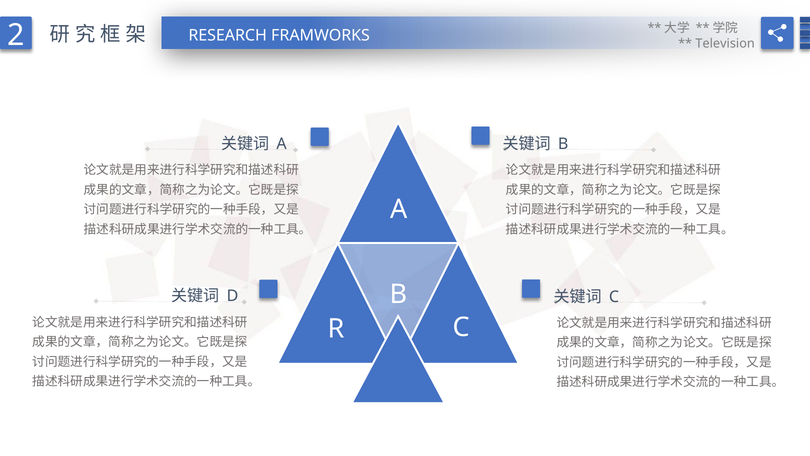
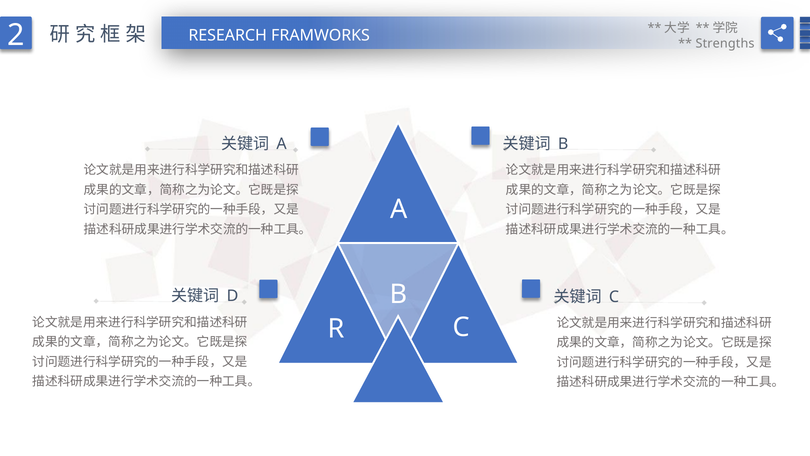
Television: Television -> Strengths (725, 43)
